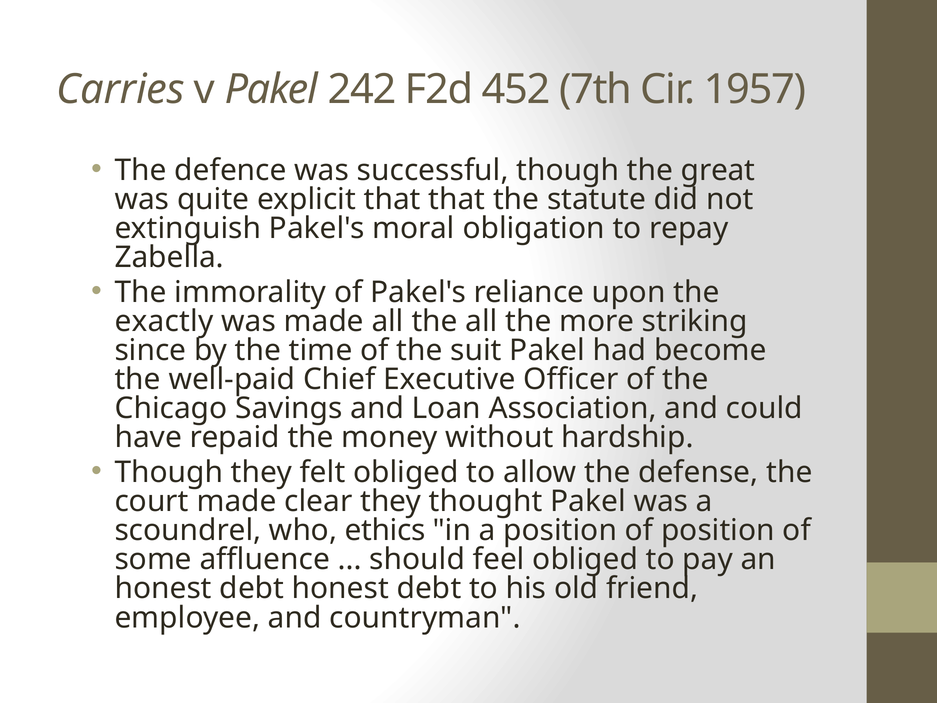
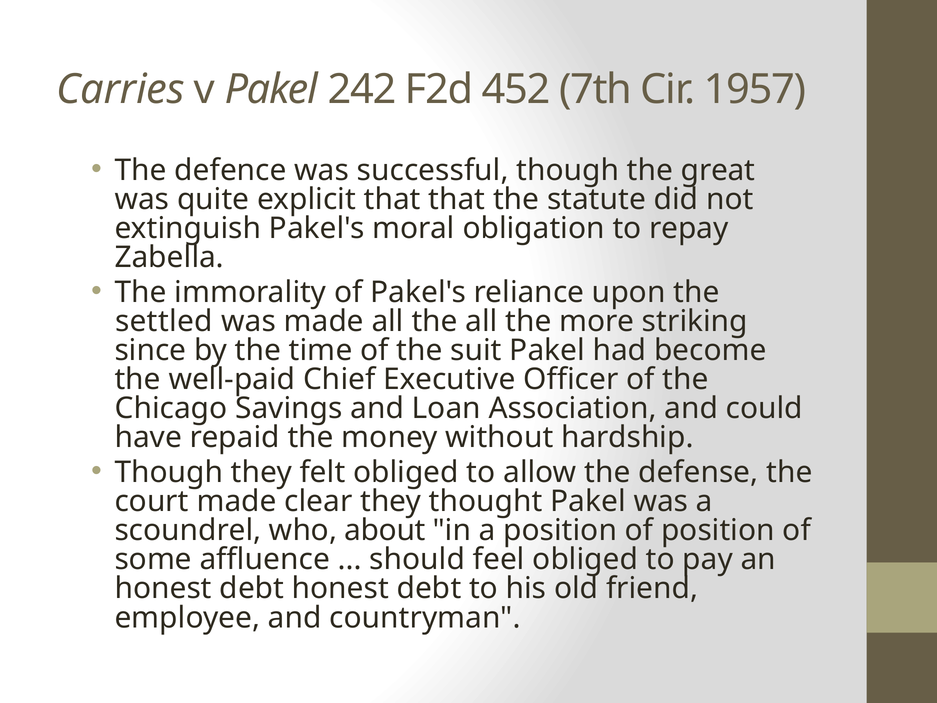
exactly: exactly -> settled (164, 321)
ethics: ethics -> about (385, 530)
